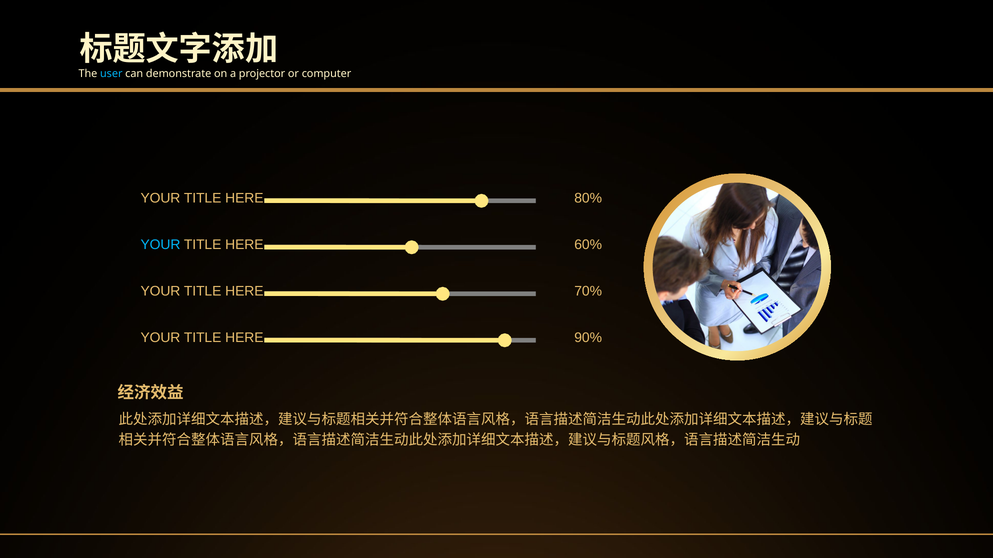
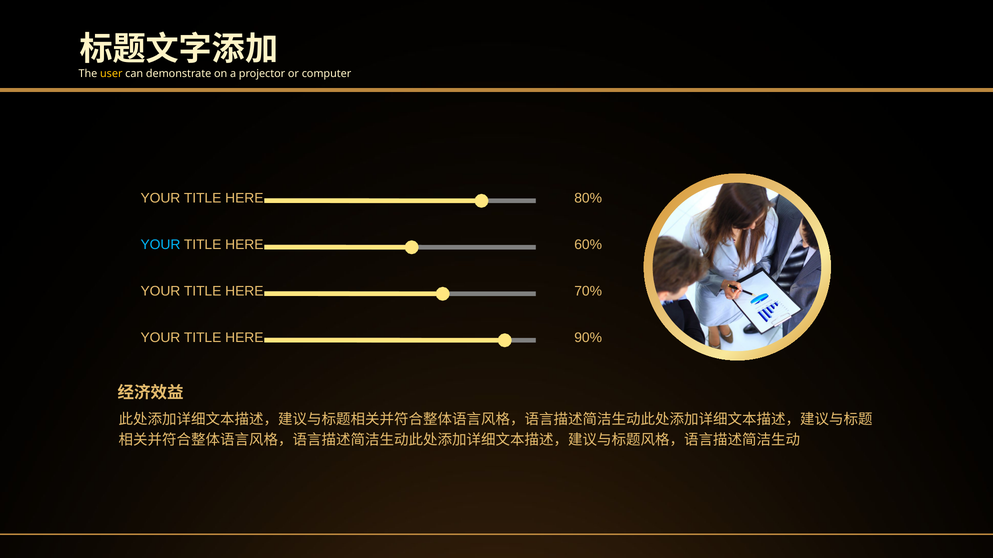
user colour: light blue -> yellow (111, 74)
